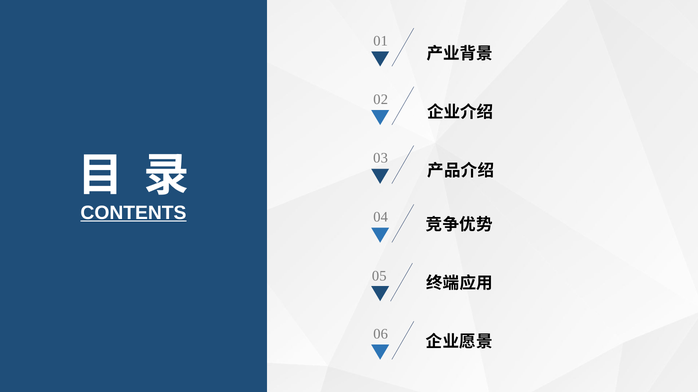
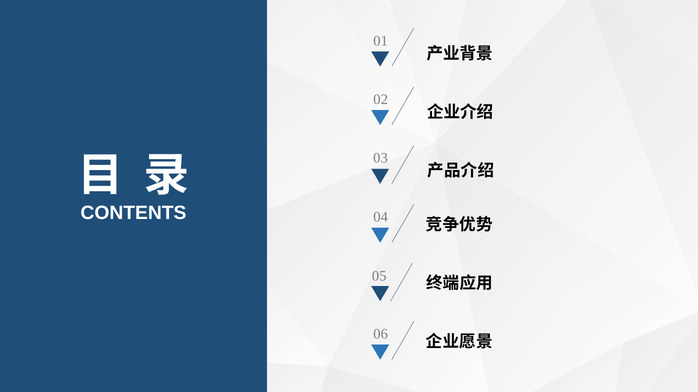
CONTENTS underline: present -> none (133, 213)
